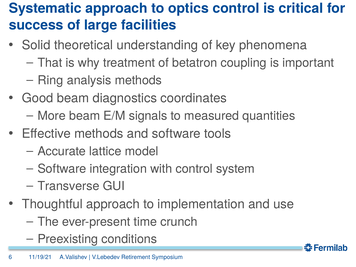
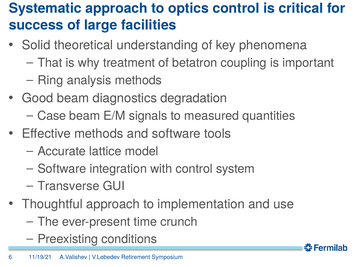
coordinates: coordinates -> degradation (194, 98)
More: More -> Case (52, 116)
